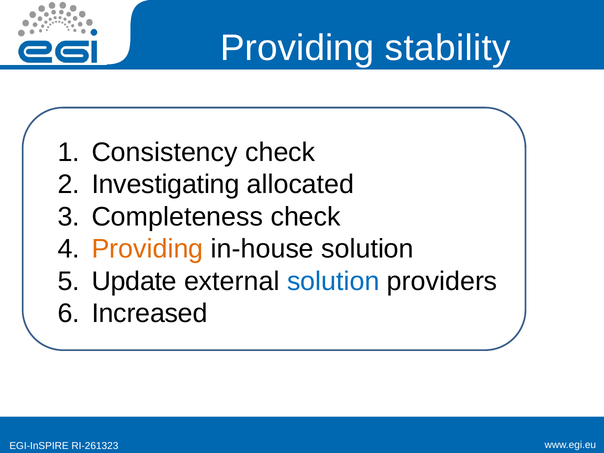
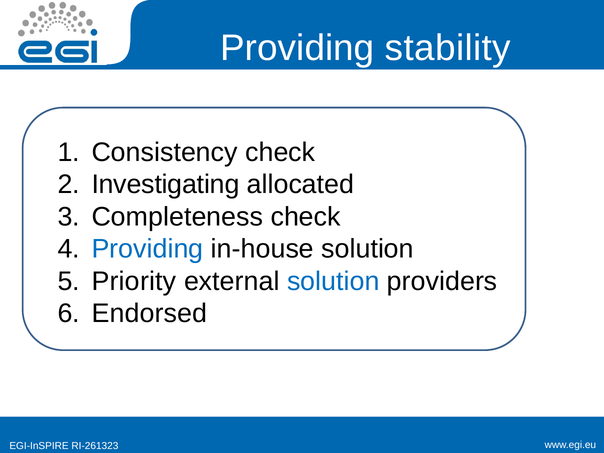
Providing colour: orange -> blue (147, 249)
Update: Update -> Priority (134, 281)
Increased: Increased -> Endorsed (149, 313)
